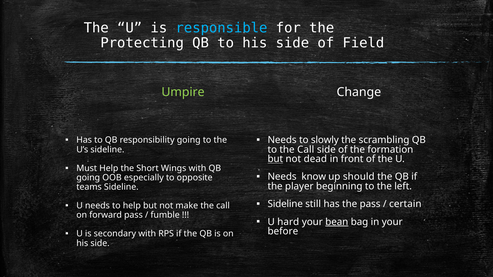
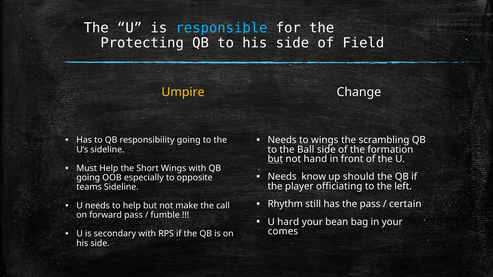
Umpire colour: light green -> yellow (183, 92)
to slowly: slowly -> wings (325, 140)
to the Call: Call -> Ball (306, 150)
dead: dead -> hand (315, 159)
beginning: beginning -> officiating (339, 187)
Sideline: Sideline -> Rhythm (285, 204)
bean underline: present -> none (337, 222)
before: before -> comes (283, 232)
